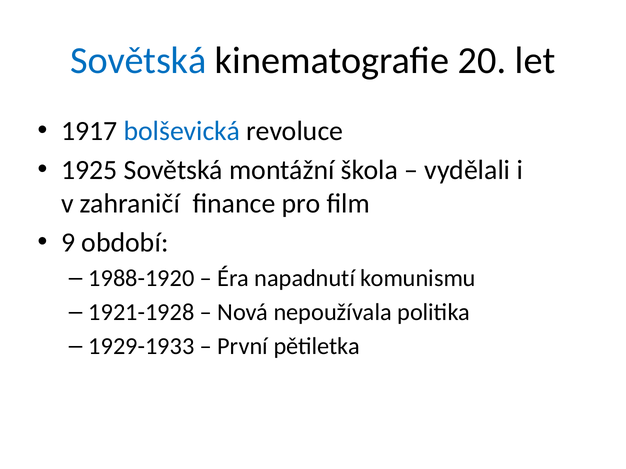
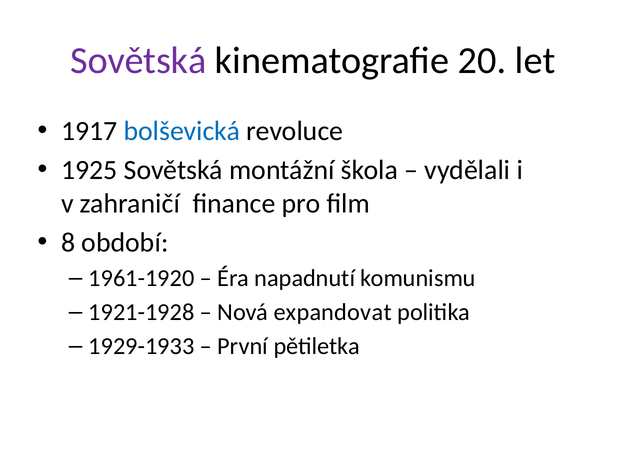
Sovětská colour: blue -> purple (138, 61)
9: 9 -> 8 (68, 243)
1988-1920: 1988-1920 -> 1961-1920 (141, 279)
nepoužívala: nepoužívala -> expandovat (333, 313)
